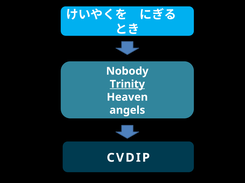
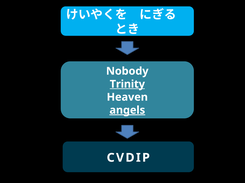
angels underline: none -> present (127, 111)
